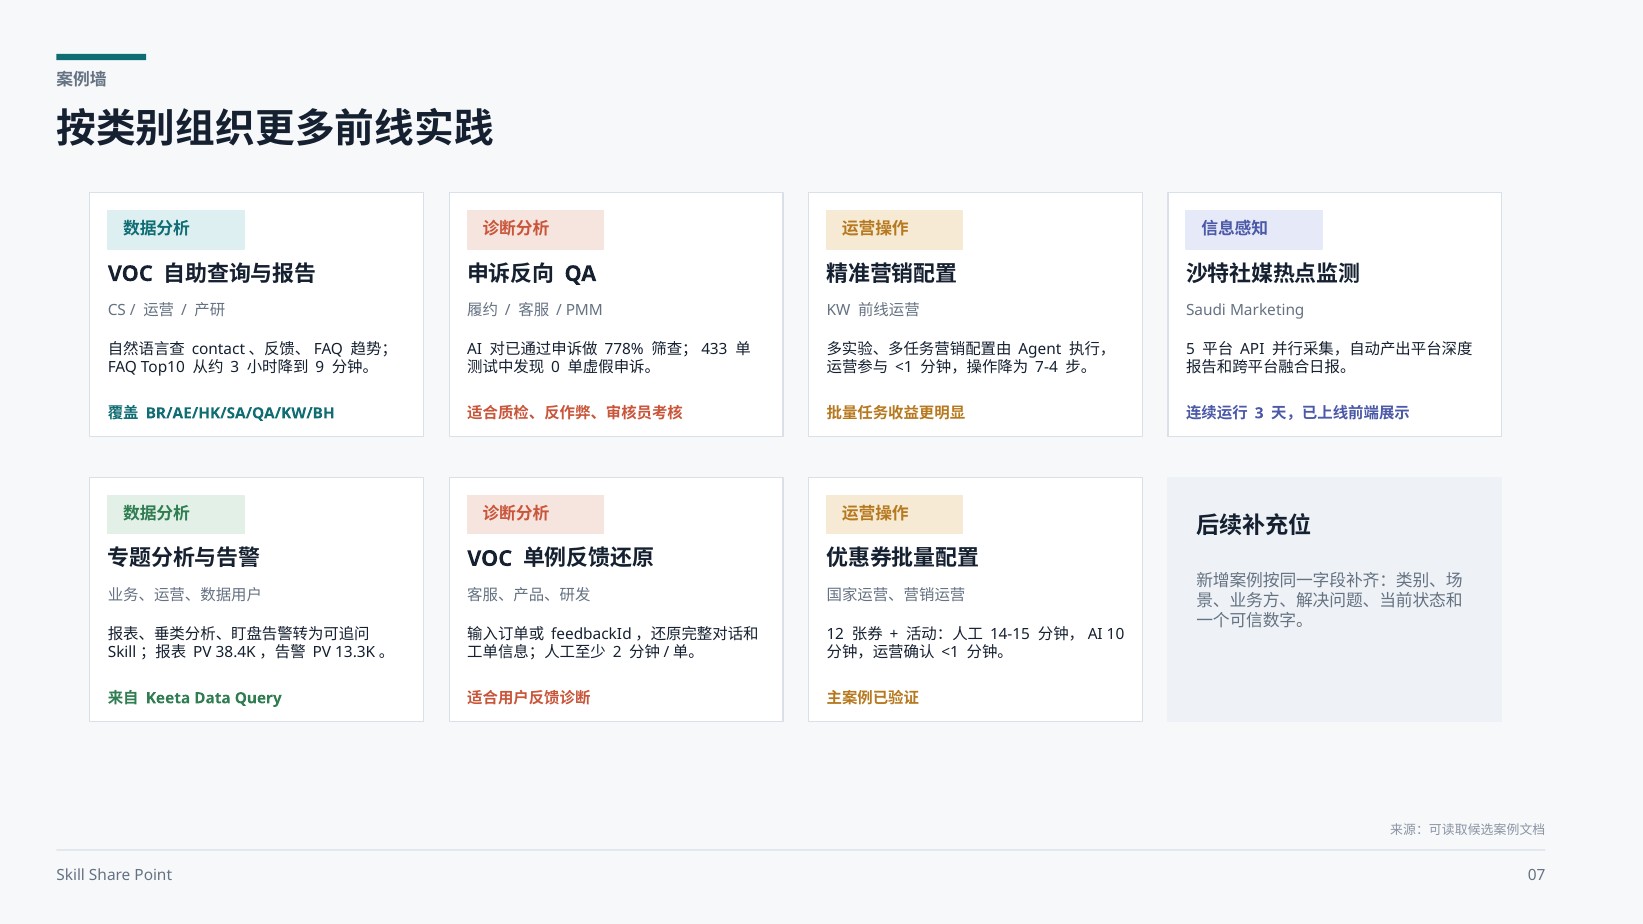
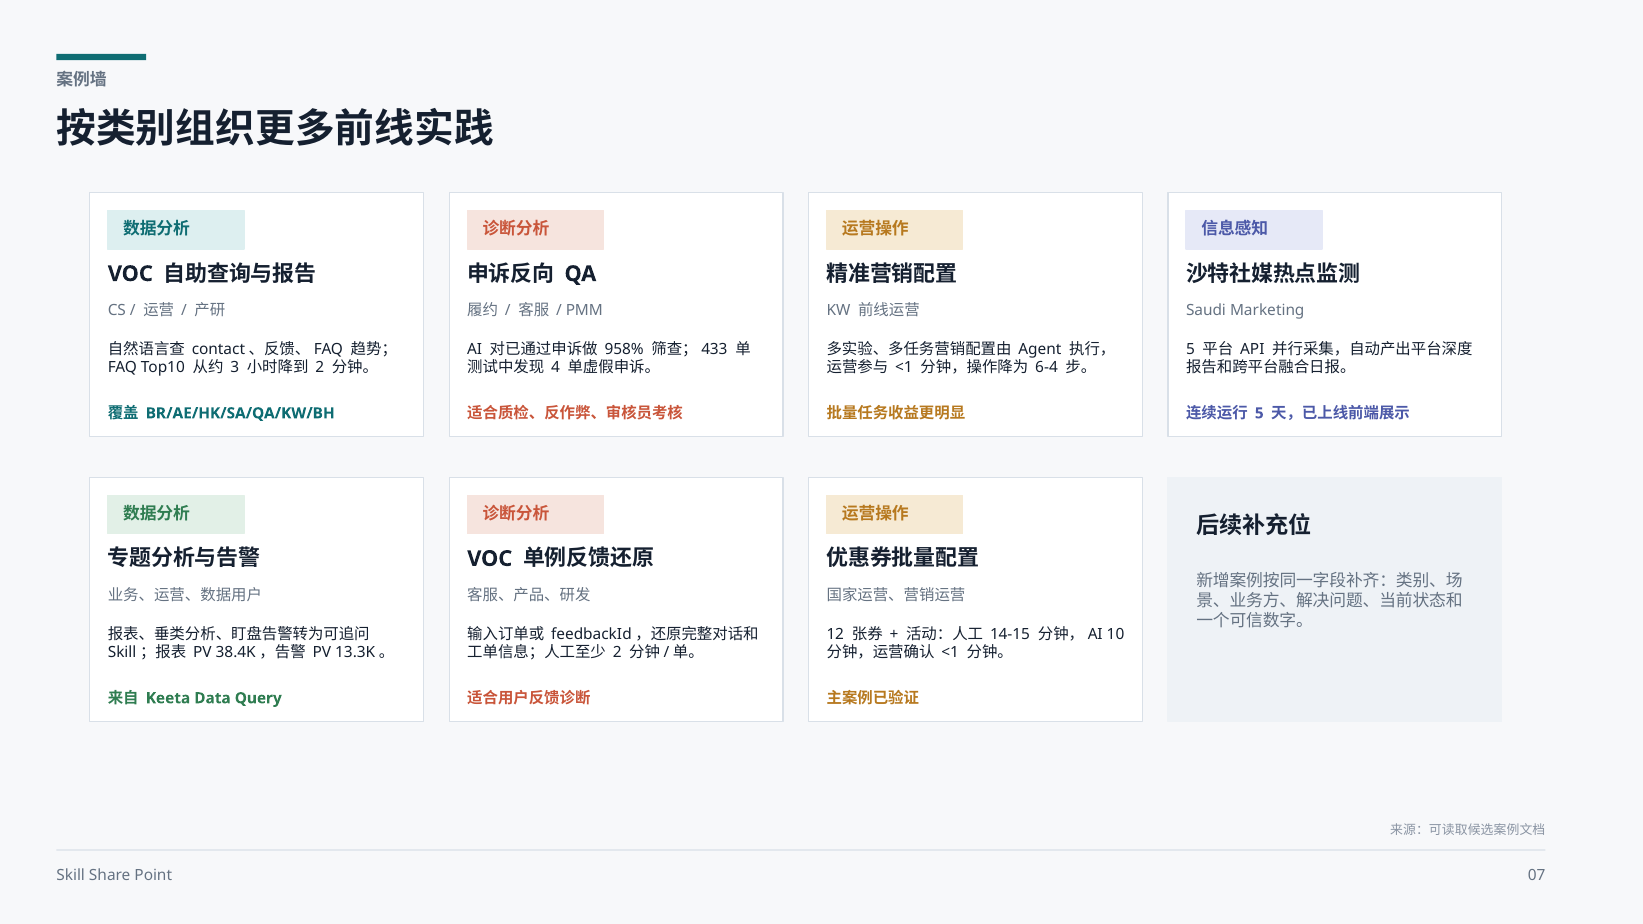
778%: 778% -> 958% (624, 349)
0: 0 -> 4 (556, 368)
7-4: 7-4 -> 6-4 (1047, 368)
9: 9 -> 2 (320, 368)
3: 3 -> 5 (1259, 413)
